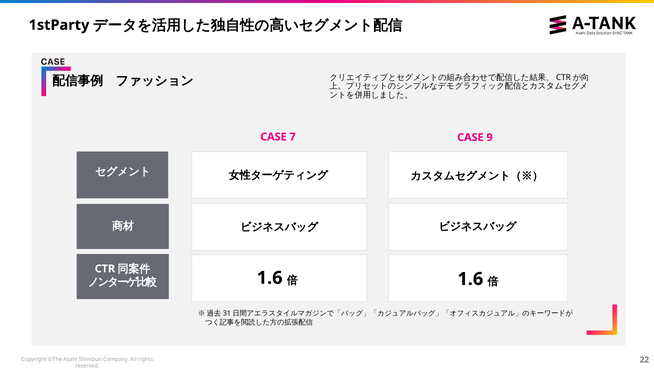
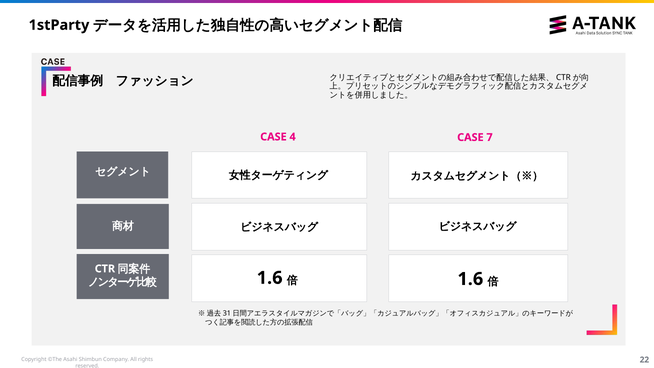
7: 7 -> 4 (293, 137)
9: 9 -> 7 (490, 137)
